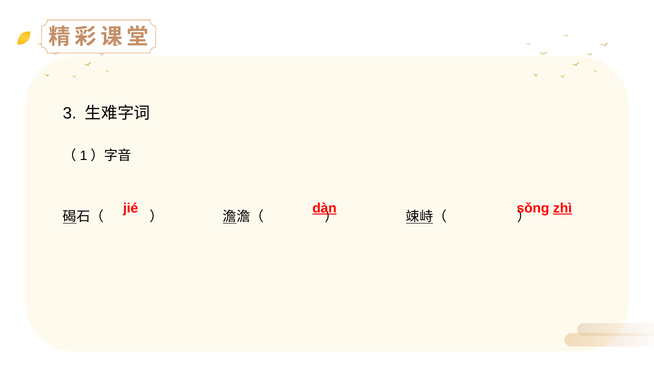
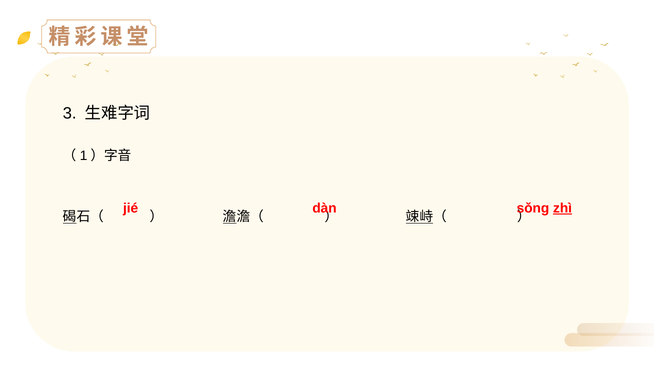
dàn underline: present -> none (324, 208)
